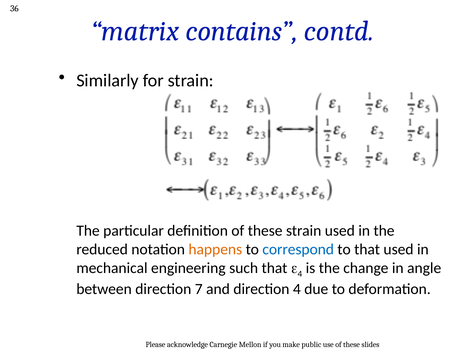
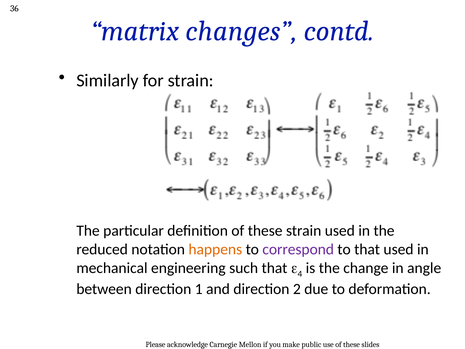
contains: contains -> changes (241, 31)
correspond colour: blue -> purple (298, 249)
7: 7 -> 1 (199, 289)
direction 4: 4 -> 2 (297, 289)
